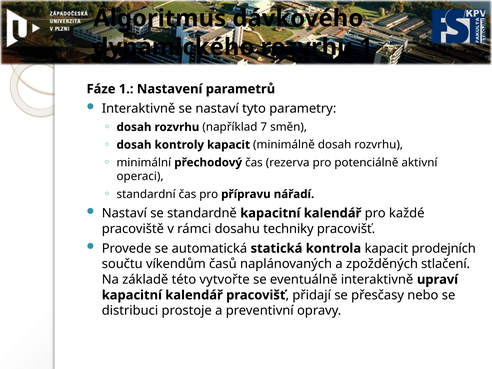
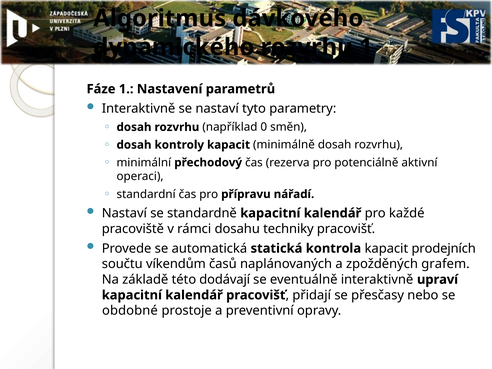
7: 7 -> 0 (264, 127)
stlačení: stlačení -> grafem (446, 264)
vytvořte: vytvořte -> dodávají (225, 280)
distribuci: distribuci -> obdobné (130, 311)
